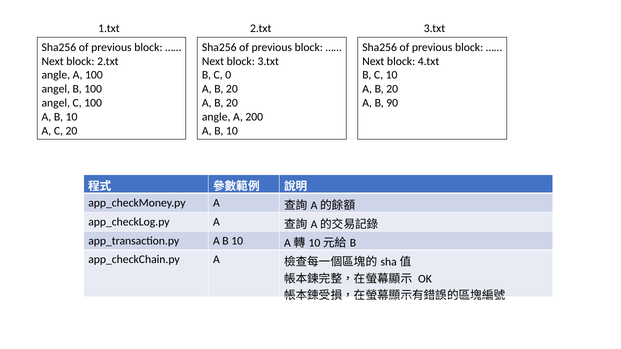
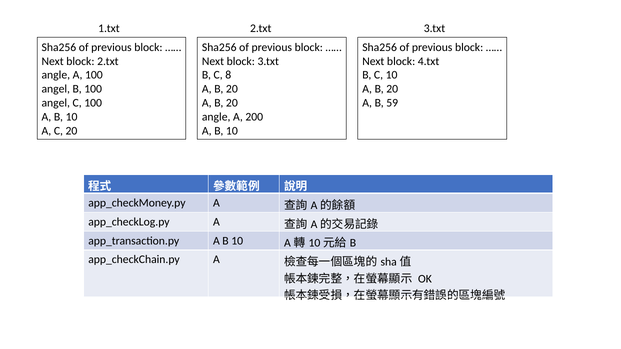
0: 0 -> 8 (228, 75)
90: 90 -> 59 (392, 103)
